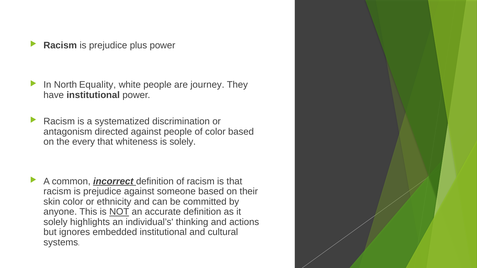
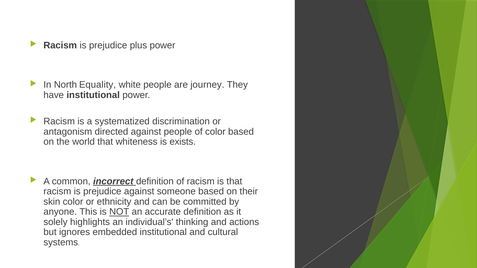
every: every -> world (84, 142)
is solely: solely -> exists (183, 142)
